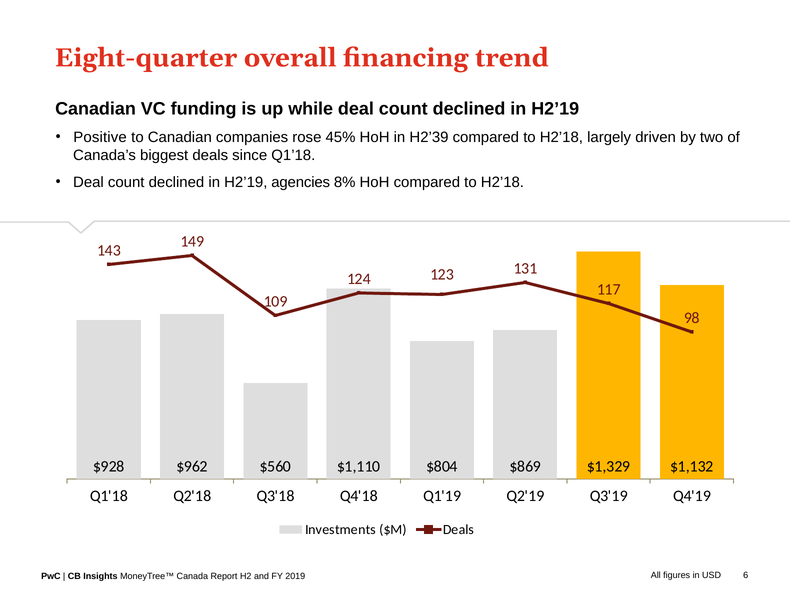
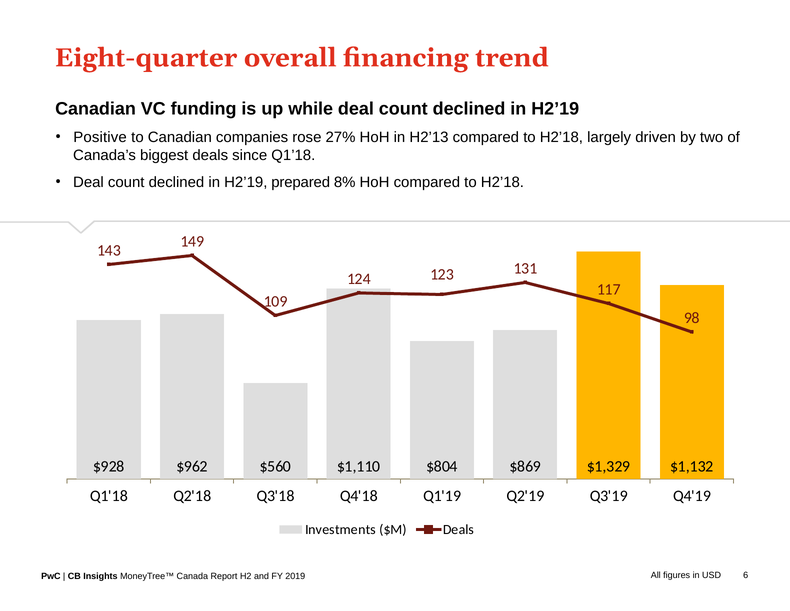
45%: 45% -> 27% (341, 137)
H2’39: H2’39 -> H2’13 (429, 137)
agencies: agencies -> prepared (301, 182)
